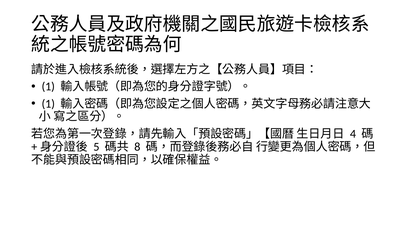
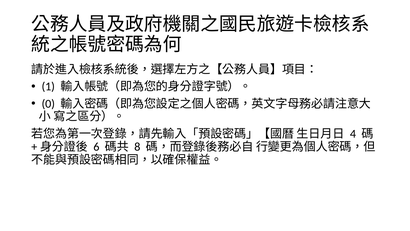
1: 1 -> 0 (48, 104)
5: 5 -> 6 (96, 147)
